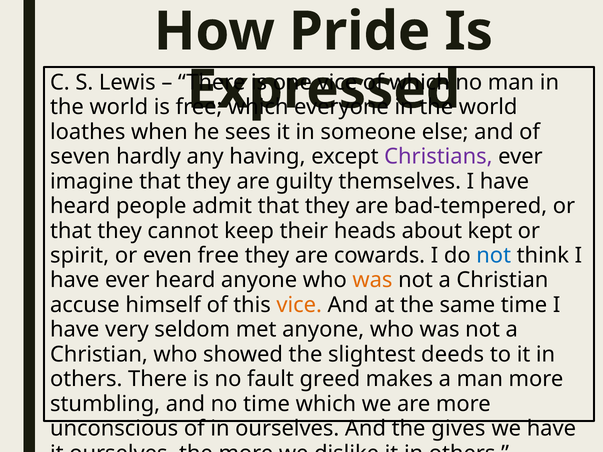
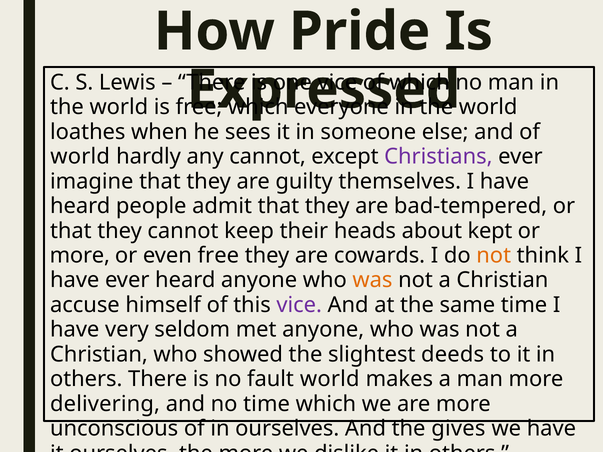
seven: seven -> world (80, 157)
any having: having -> cannot (268, 157)
spirit: spirit -> more (80, 256)
not colour: blue -> orange (494, 256)
vice colour: orange -> purple (299, 305)
fault greed: greed -> world (330, 379)
stumbling: stumbling -> delivering (105, 404)
